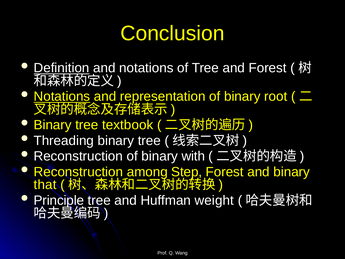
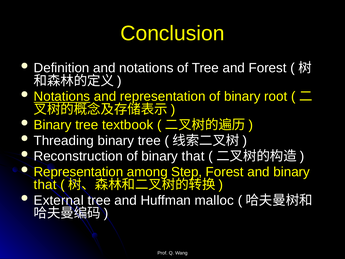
Definition underline: present -> none (62, 68)
of binary with: with -> that (193, 156)
Reconstruction: Reconstruction -> Representation (78, 172)
Principle: Principle -> External (59, 200)
weight: weight -> malloc (214, 200)
